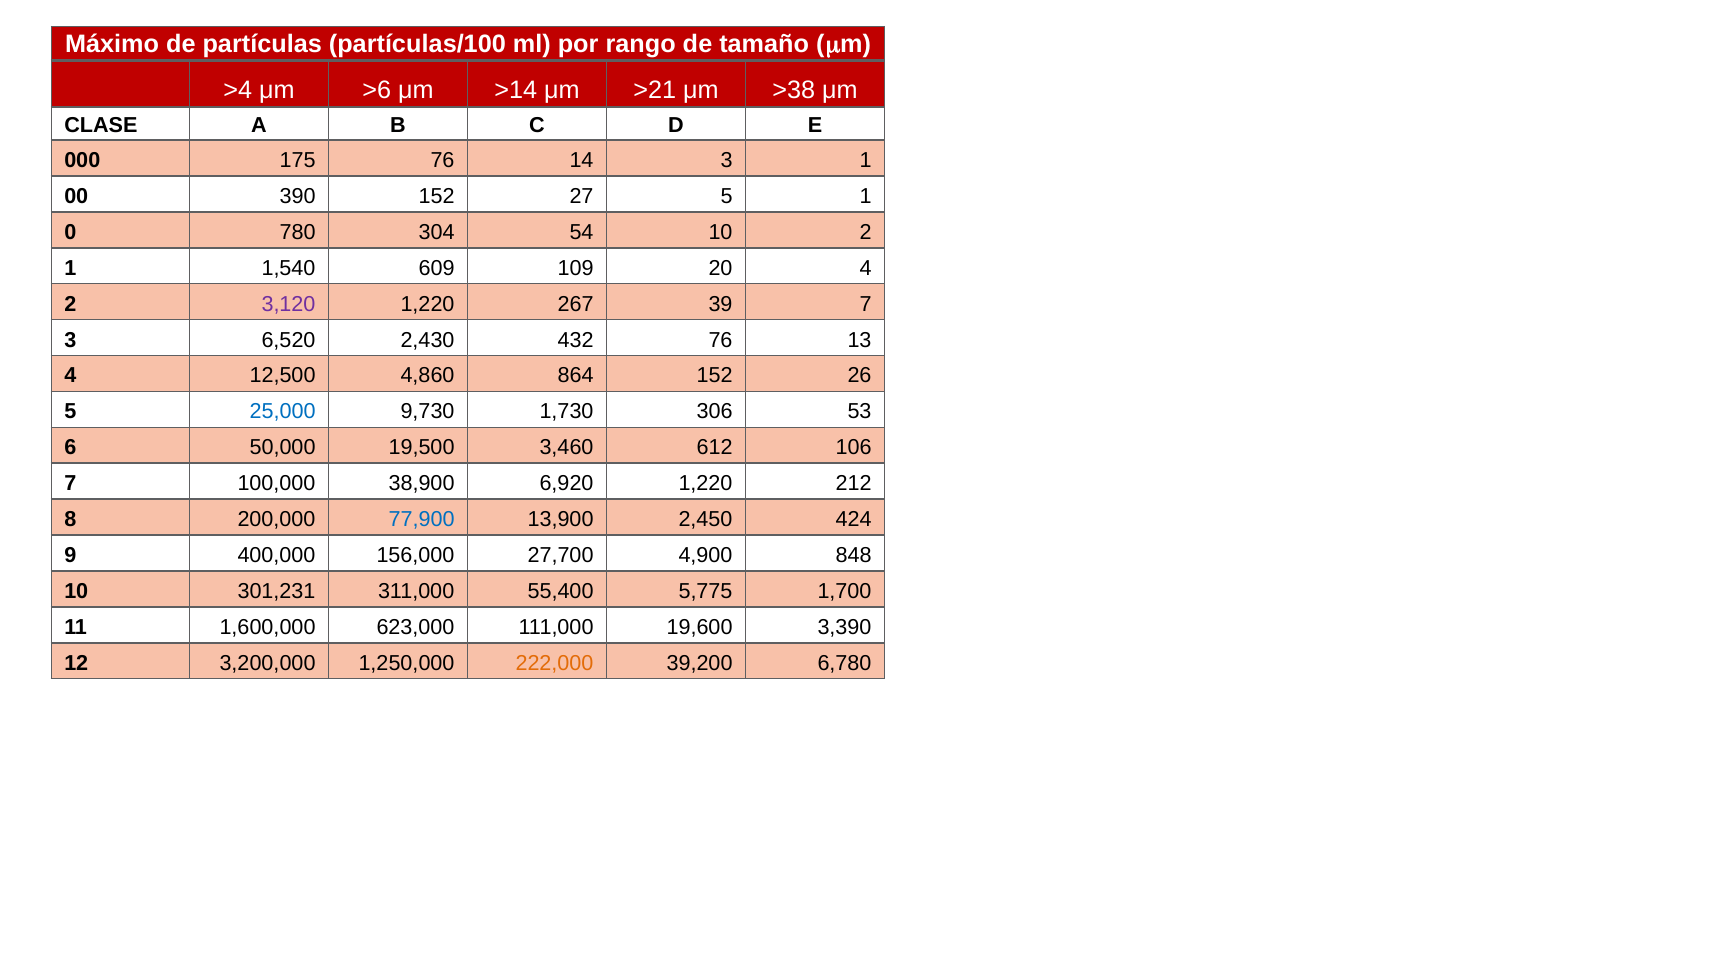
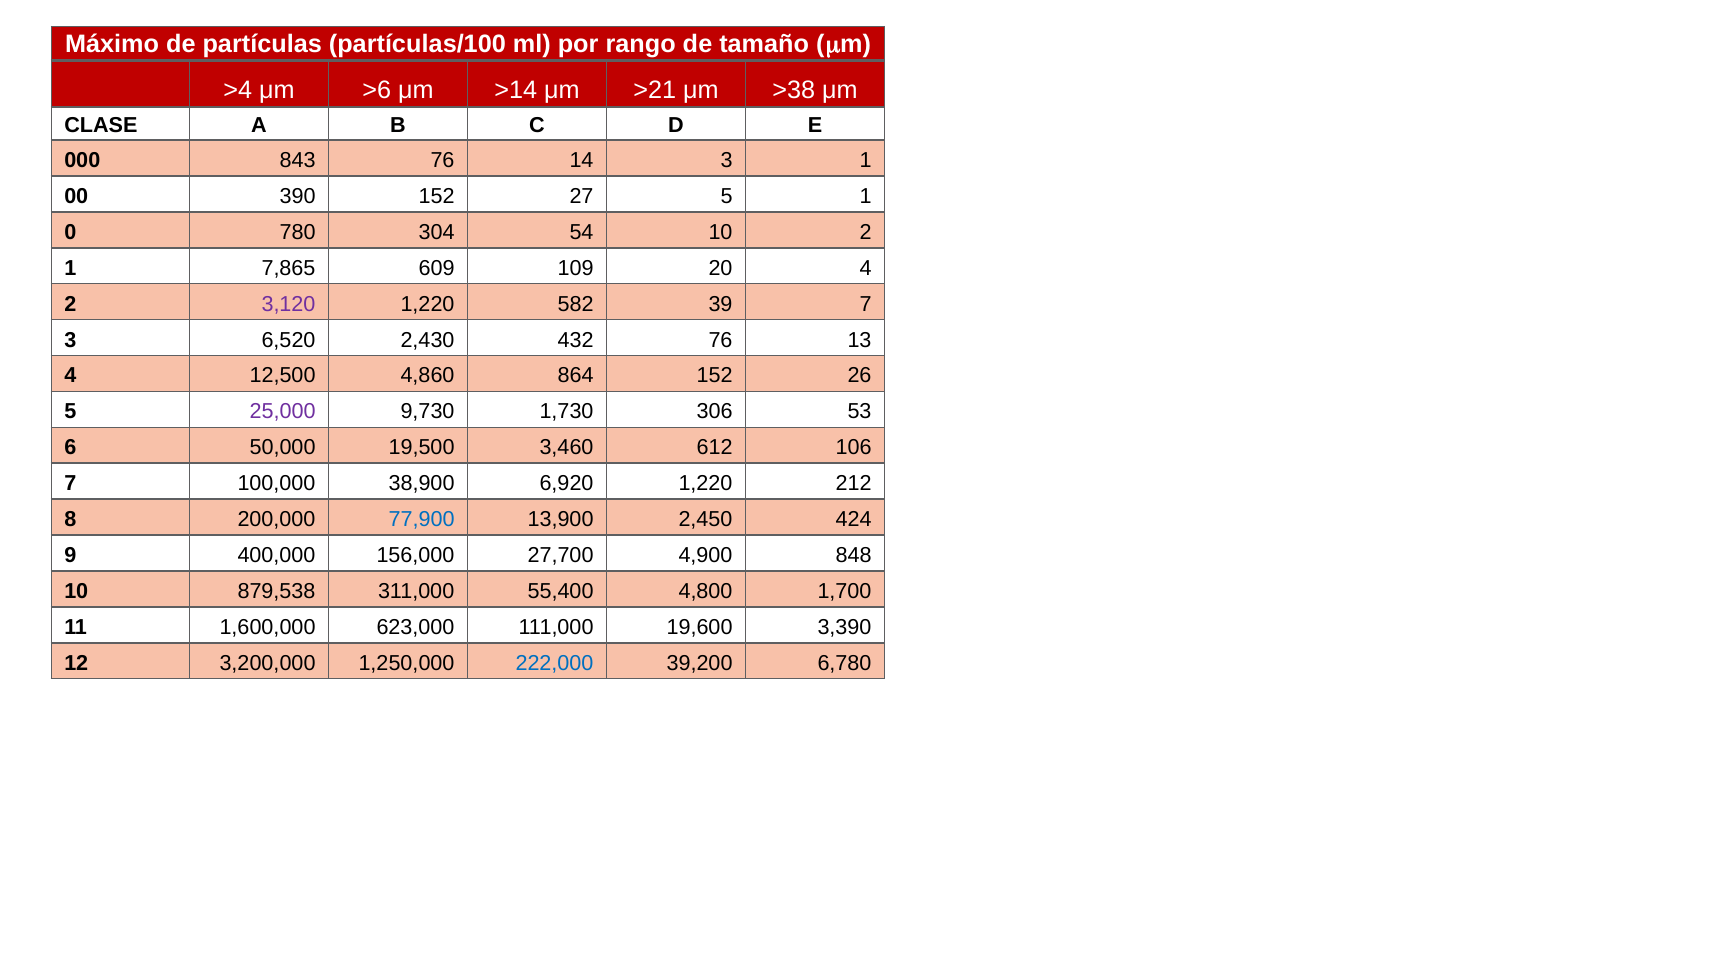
175: 175 -> 843 (298, 160)
1,540: 1,540 -> 7,865 (288, 268)
267: 267 -> 582 (576, 304)
25,000 colour: blue -> purple (283, 412)
301,231: 301,231 -> 879,538 (276, 591)
5,775: 5,775 -> 4,800 (705, 591)
222,000 colour: orange -> blue (554, 663)
